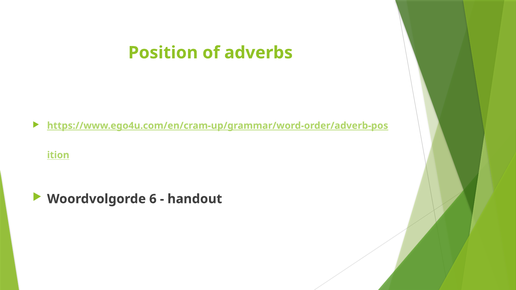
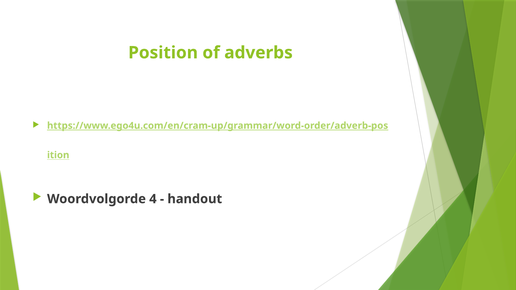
6: 6 -> 4 (153, 199)
